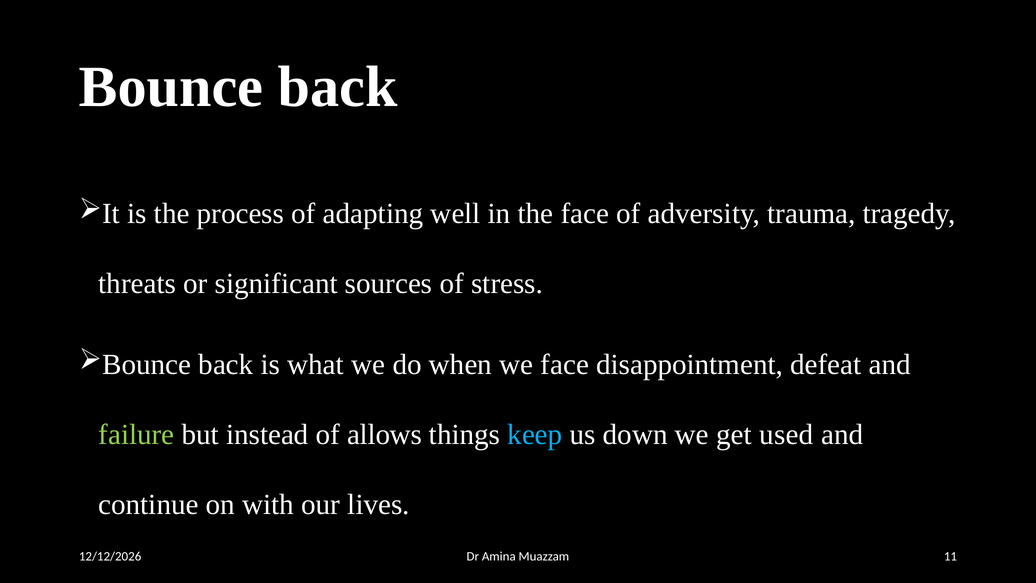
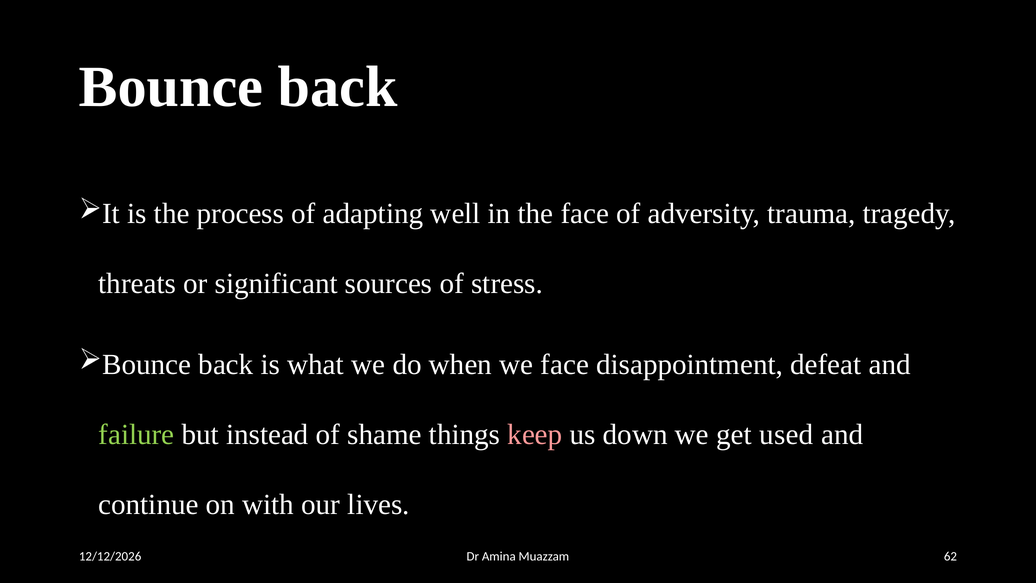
allows: allows -> shame (385, 434)
keep colour: light blue -> pink (535, 434)
11: 11 -> 62 (950, 556)
